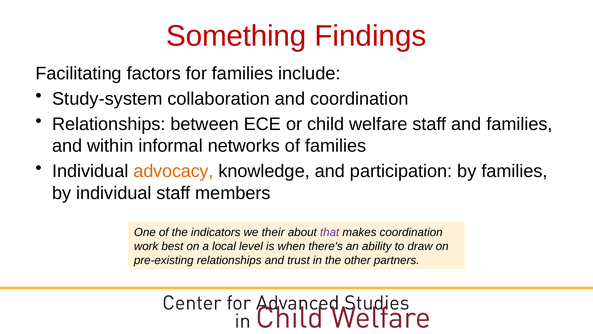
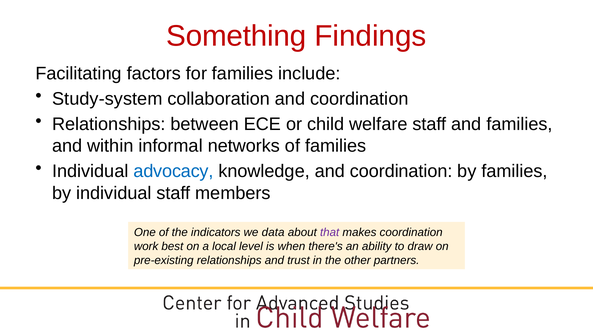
advocacy colour: orange -> blue (174, 171)
knowledge and participation: participation -> coordination (401, 171)
their: their -> data (273, 232)
